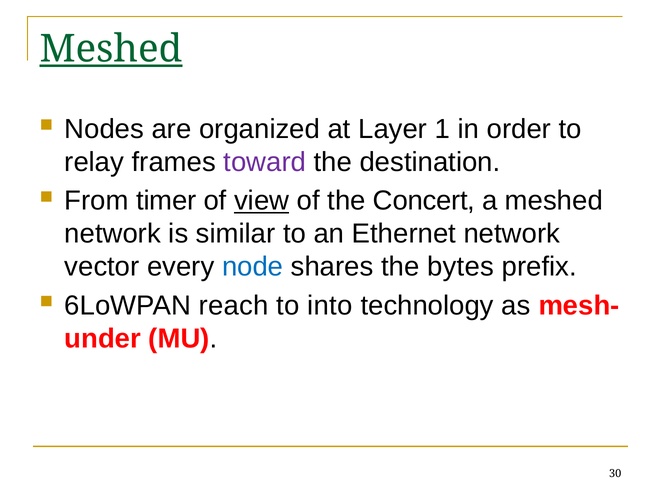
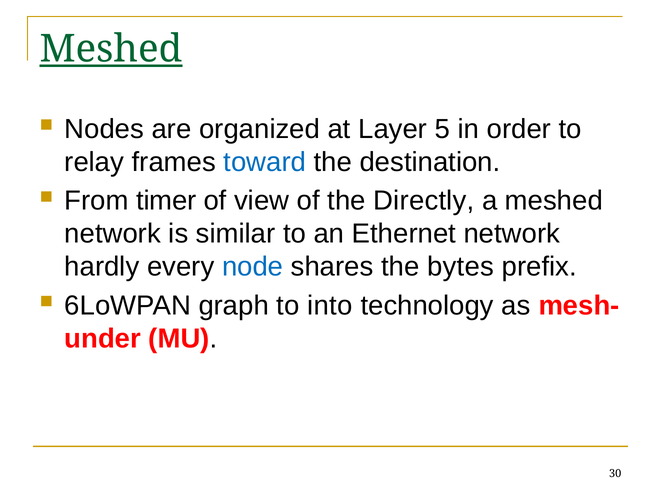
1: 1 -> 5 (442, 129)
toward colour: purple -> blue (265, 162)
view underline: present -> none (262, 201)
Concert: Concert -> Directly (424, 201)
vector: vector -> hardly (102, 267)
reach: reach -> graph (234, 305)
